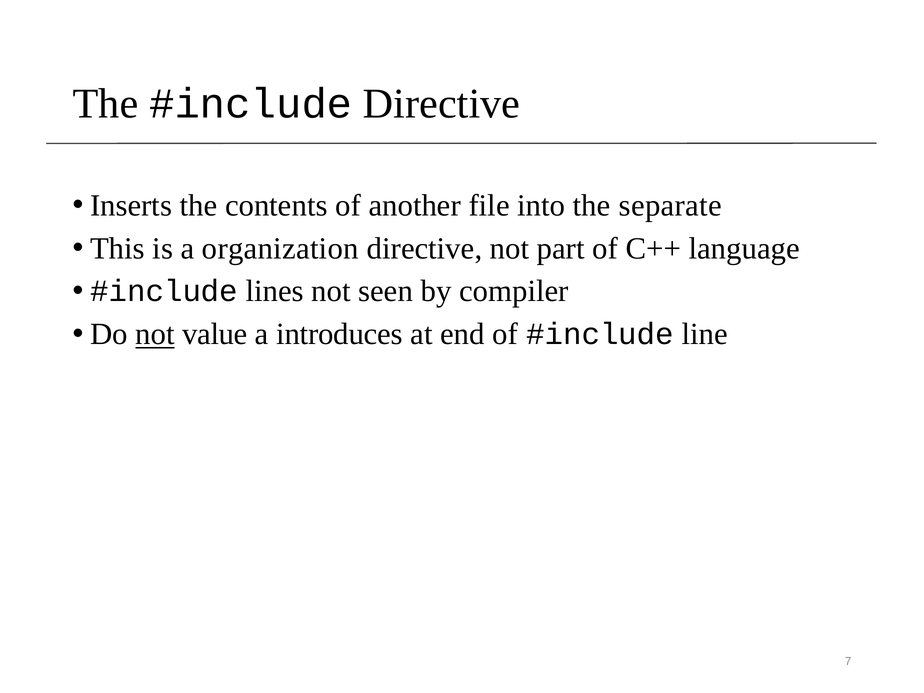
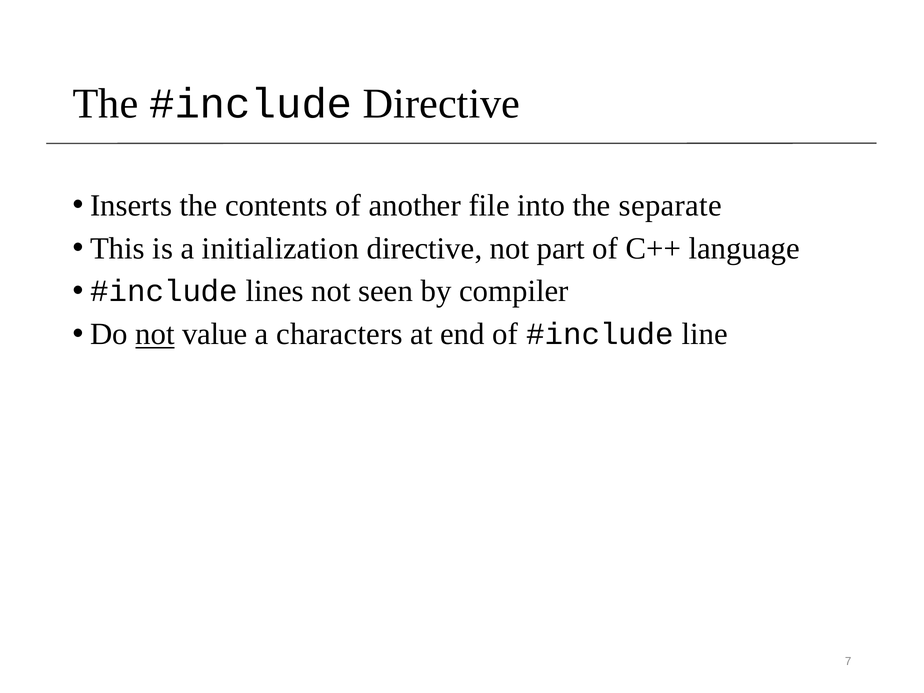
organization: organization -> initialization (280, 248)
introduces: introduces -> characters (339, 334)
